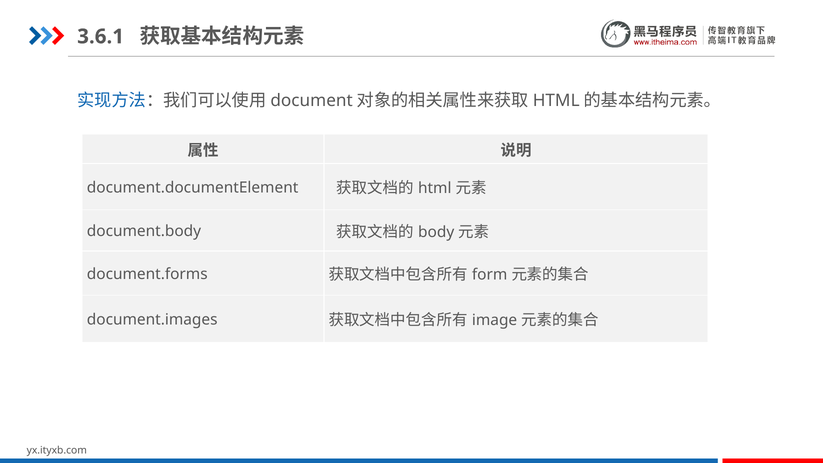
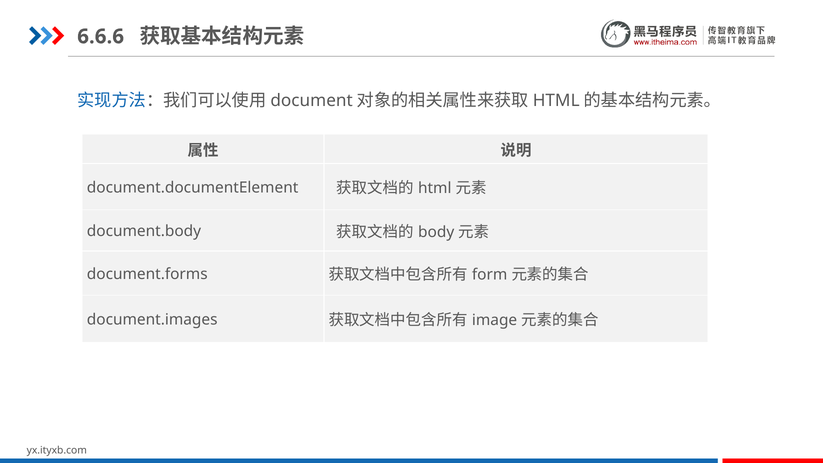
3.6.1: 3.6.1 -> 6.6.6 (101, 37)
